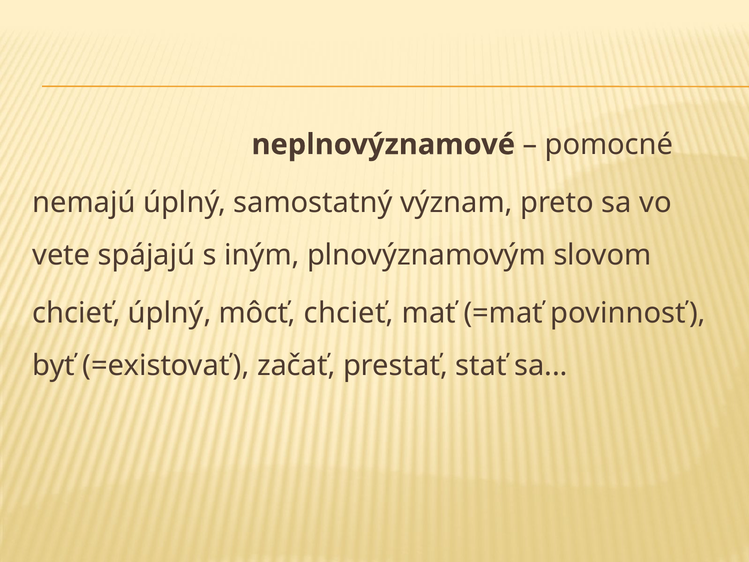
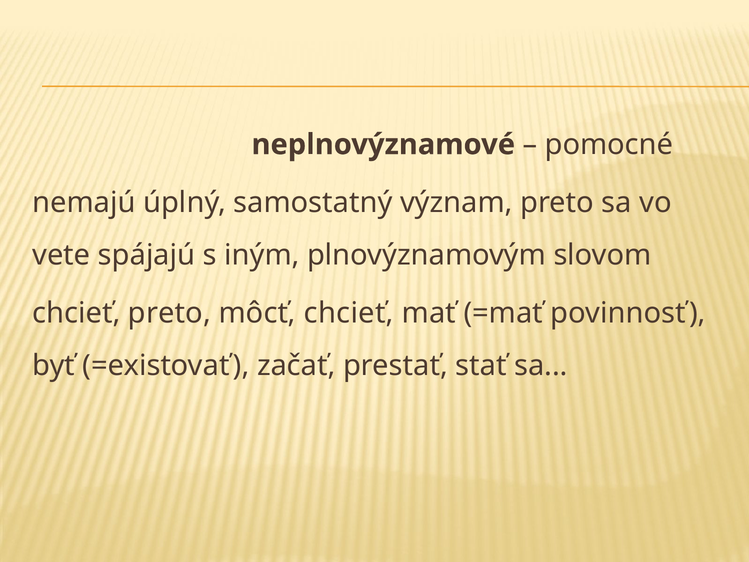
chcieť úplný: úplný -> preto (170, 313)
